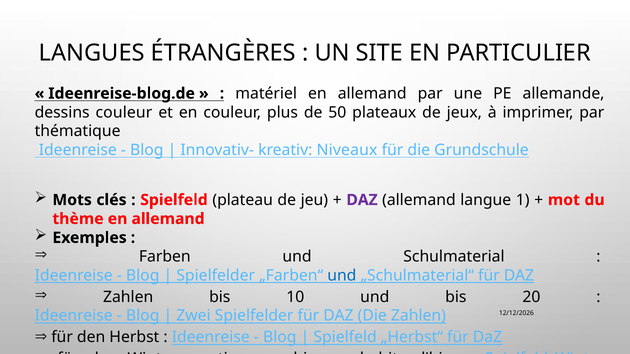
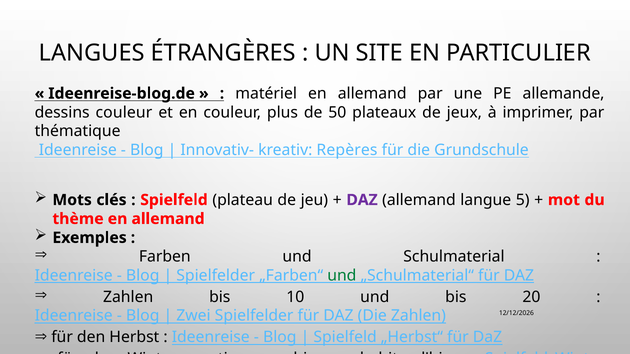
Niveaux: Niveaux -> Repères (347, 150)
1: 1 -> 5 (523, 200)
und colour: blue -> green (342, 276)
